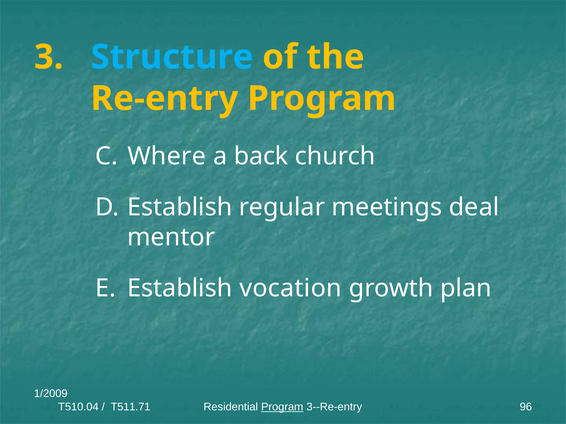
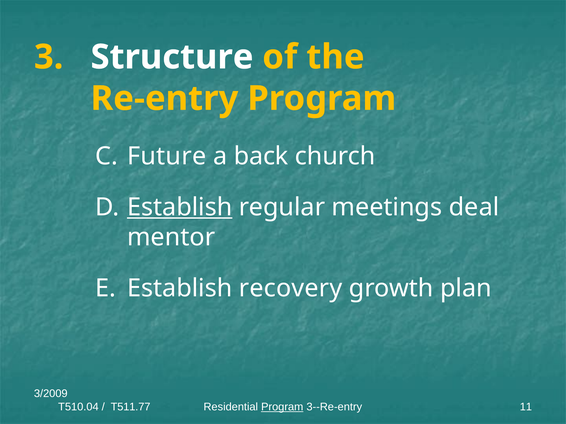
Structure colour: light blue -> white (172, 57)
Where: Where -> Future (167, 156)
Establish underline: none -> present (180, 207)
vocation: vocation -> recovery (291, 289)
1/2009: 1/2009 -> 3/2009 (51, 394)
T511.71: T511.71 -> T511.77 (131, 407)
96: 96 -> 11 (526, 407)
